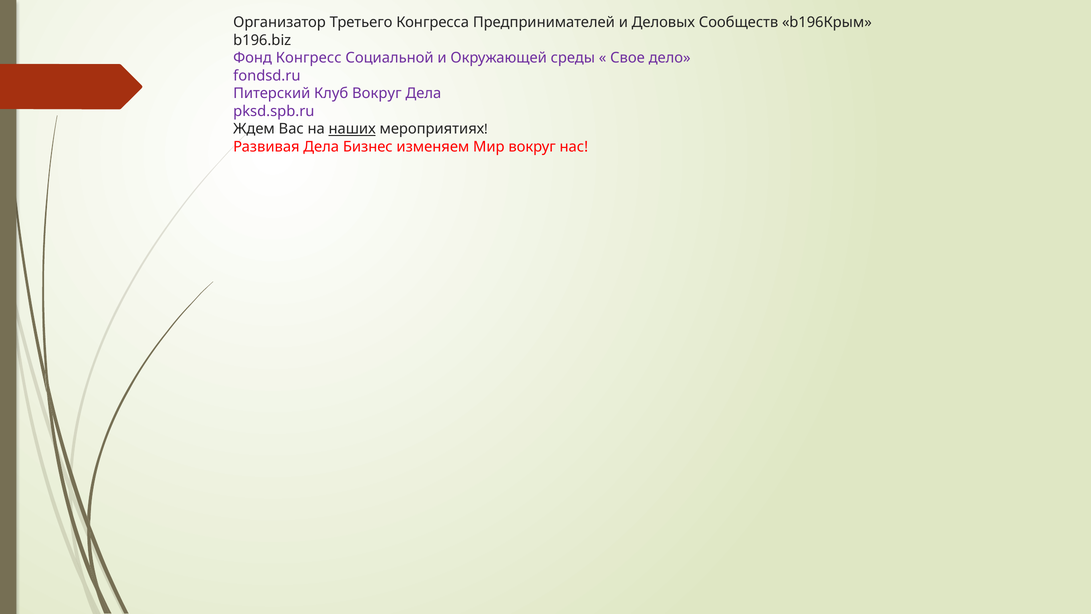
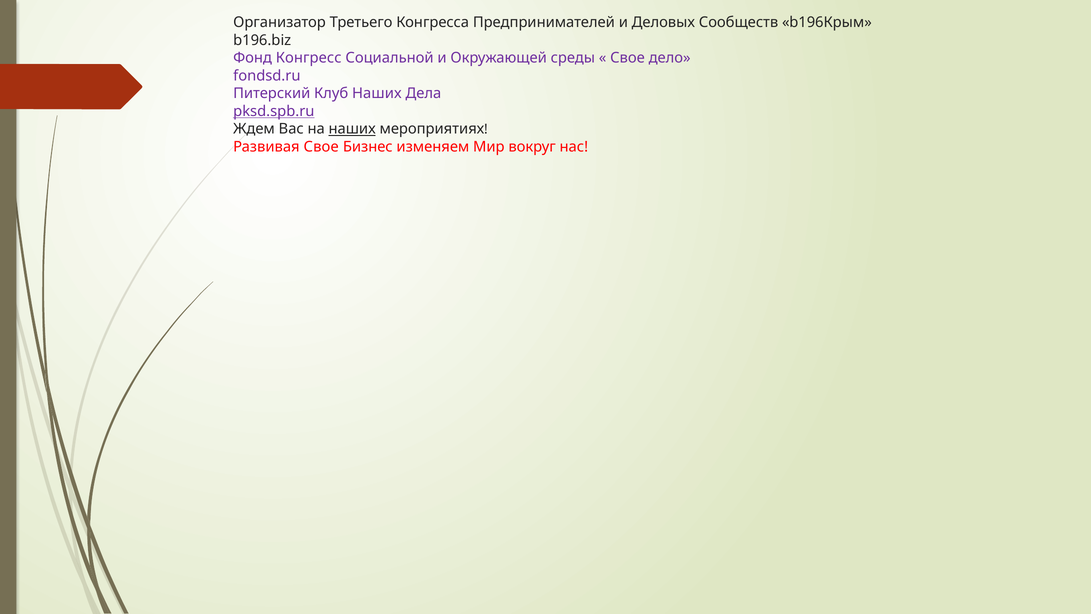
Клуб Вокруг: Вокруг -> Наших (377, 94)
pksd.spb.ru underline: none -> present (274, 111)
Развивая Дела: Дела -> Свое (321, 147)
